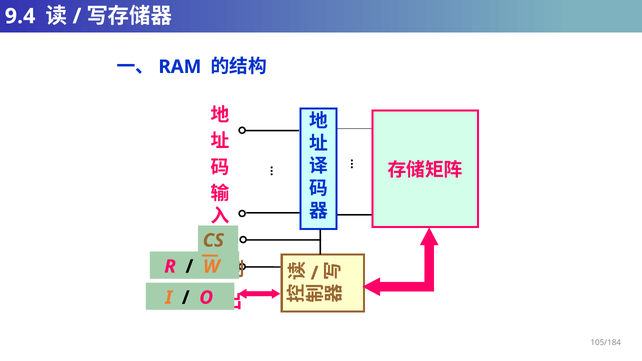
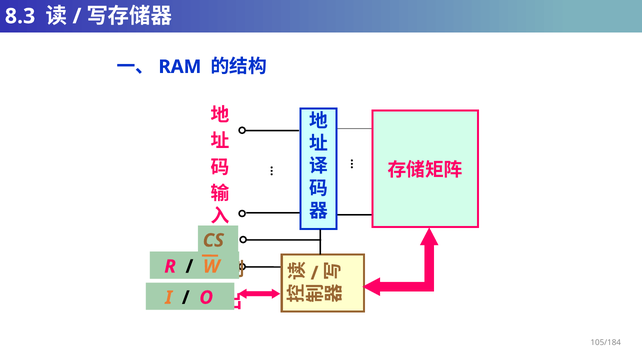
9.4: 9.4 -> 8.3 (20, 16)
